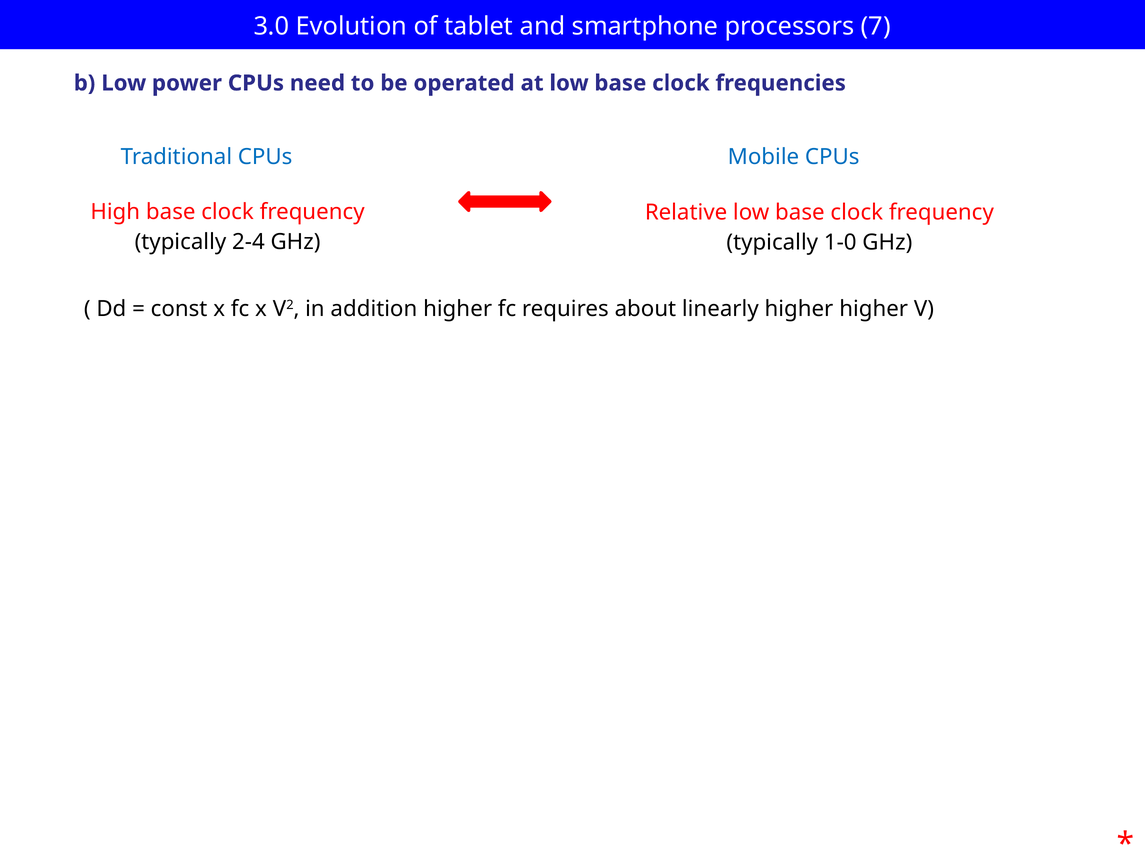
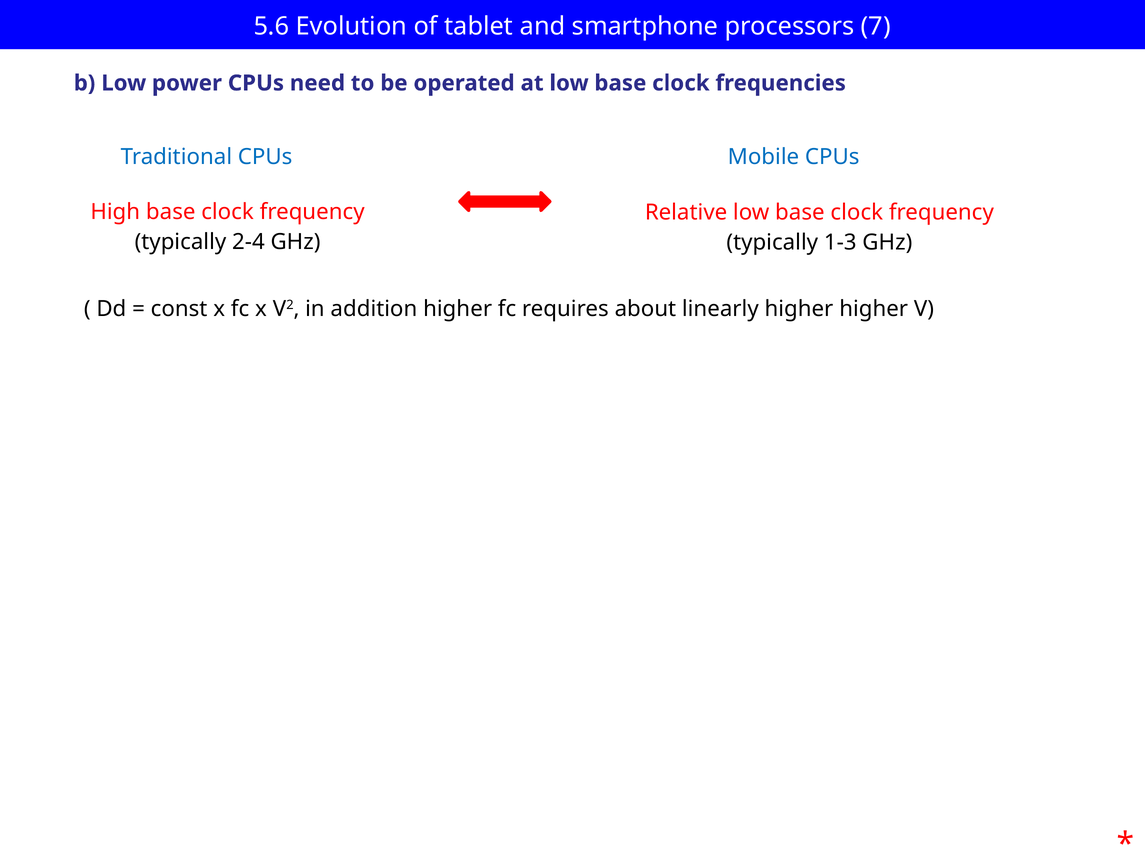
3.0: 3.0 -> 5.6 (271, 26)
1-0: 1-0 -> 1-3 (840, 242)
